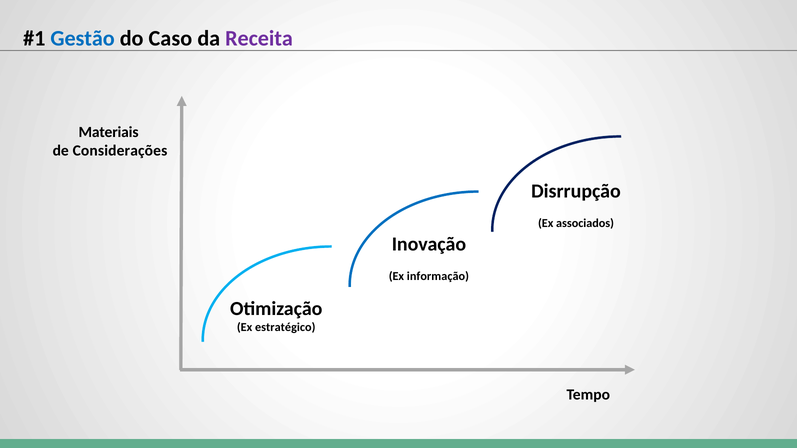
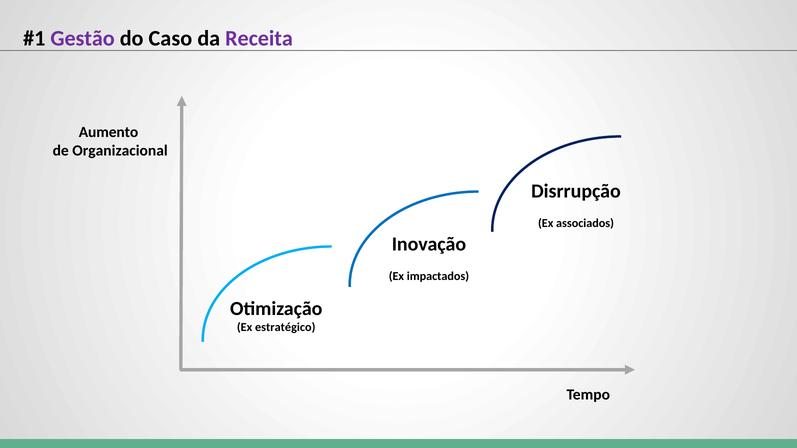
Gestão colour: blue -> purple (83, 38)
Materiais: Materiais -> Aumento (109, 132)
Considerações: Considerações -> Organizacional (120, 151)
informação: informação -> impactados (438, 277)
